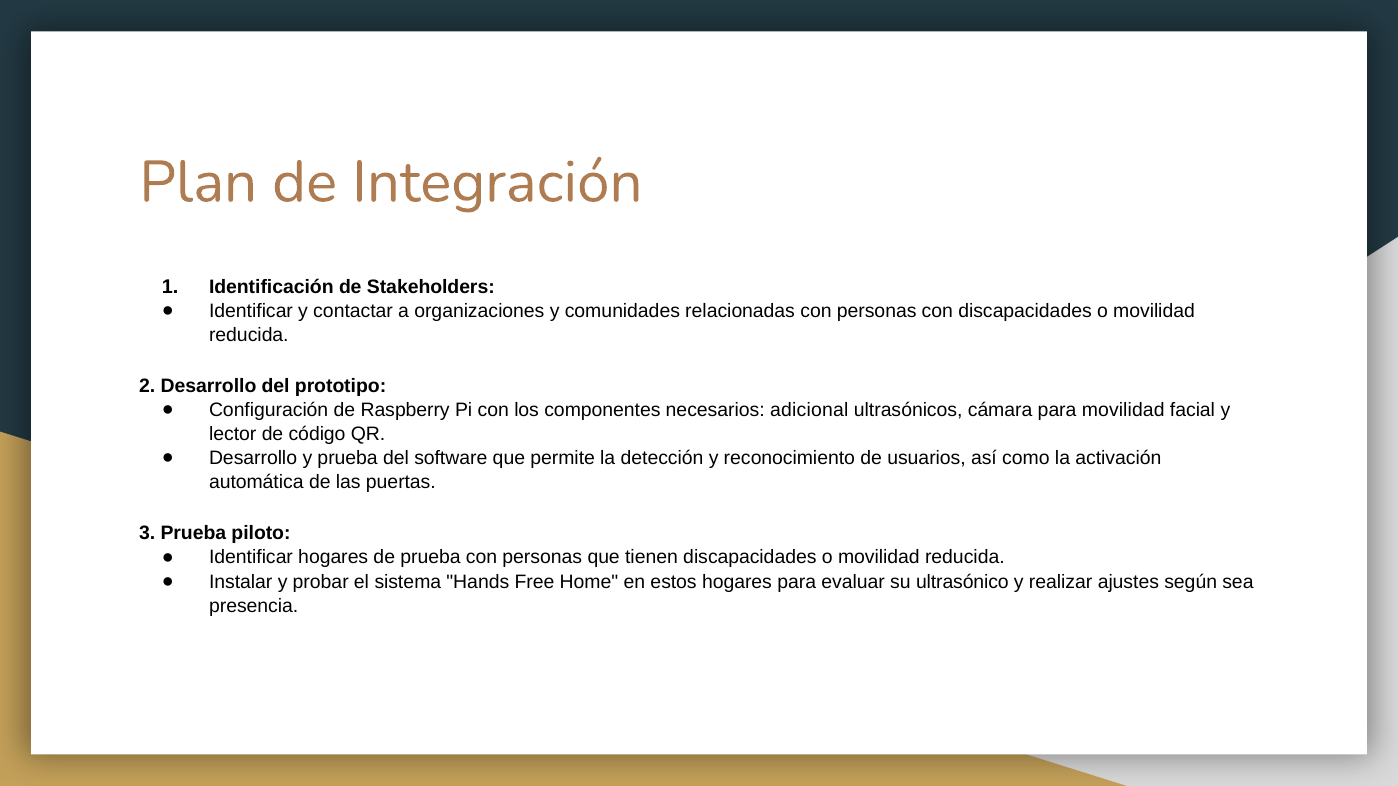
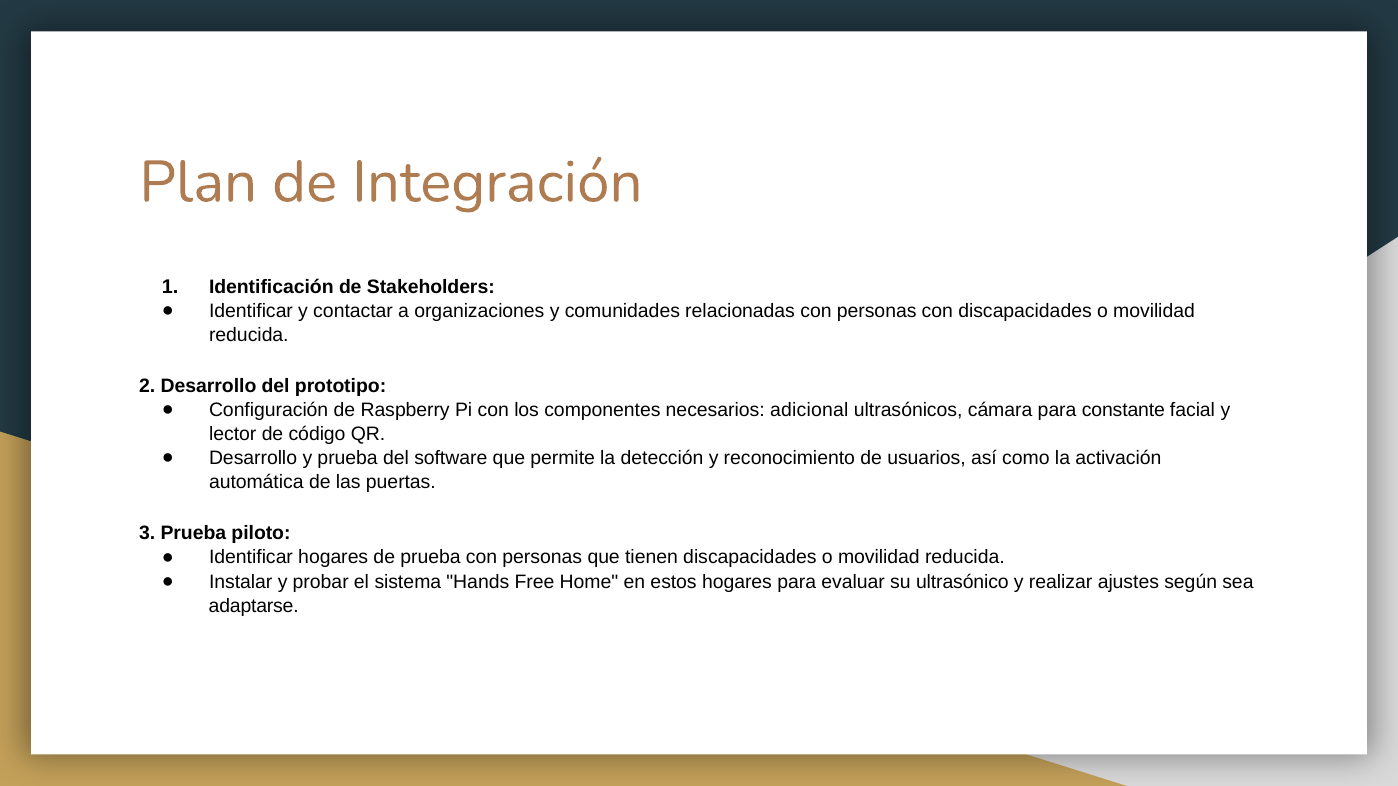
para movilidad: movilidad -> constante (1123, 411)
presencia: presencia -> adaptarse (254, 606)
